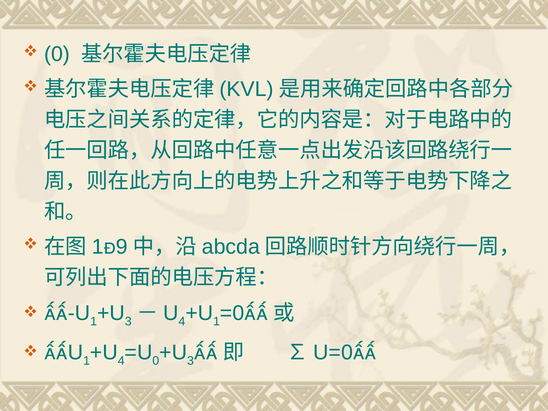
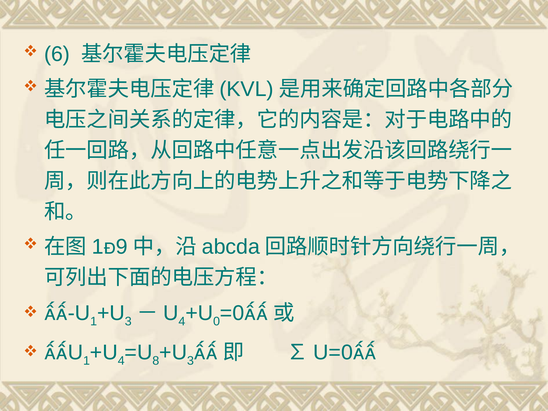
0: 0 -> 6 (57, 54)
1: 1 -> 0 (217, 321)
0: 0 -> 8 (156, 361)
